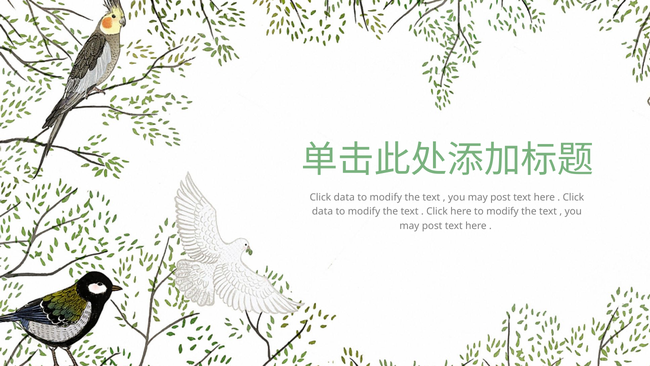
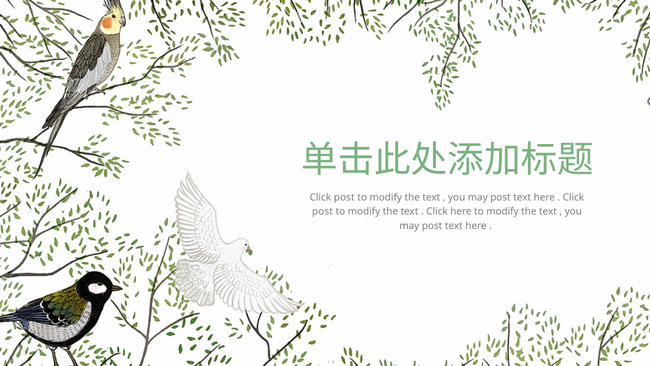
data: data -> post (344, 197)
data: data -> post (322, 211)
